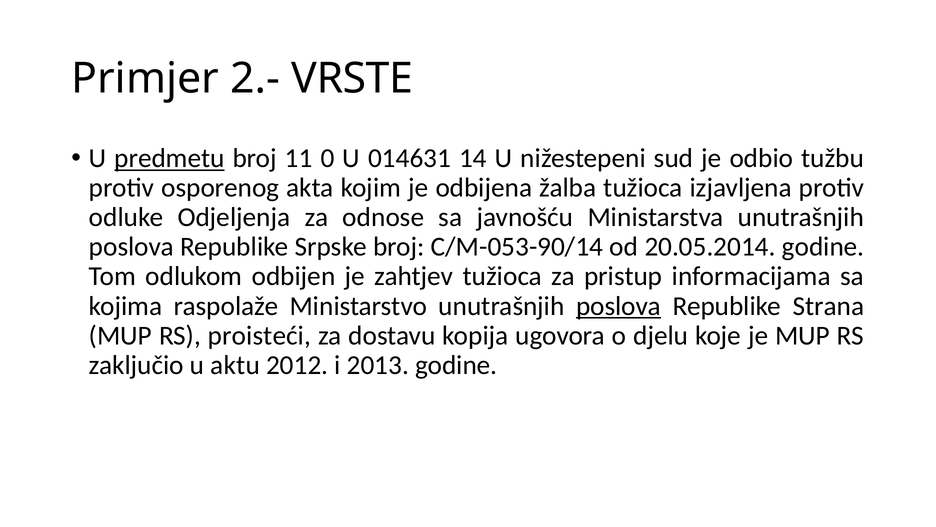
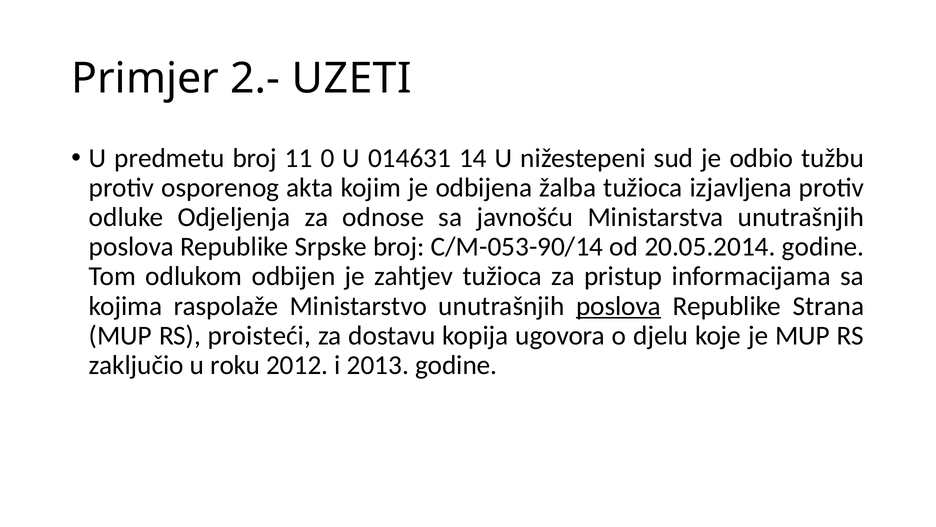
VRSTE: VRSTE -> UZETI (352, 79)
predmetu underline: present -> none (169, 158)
aktu: aktu -> roku (235, 365)
